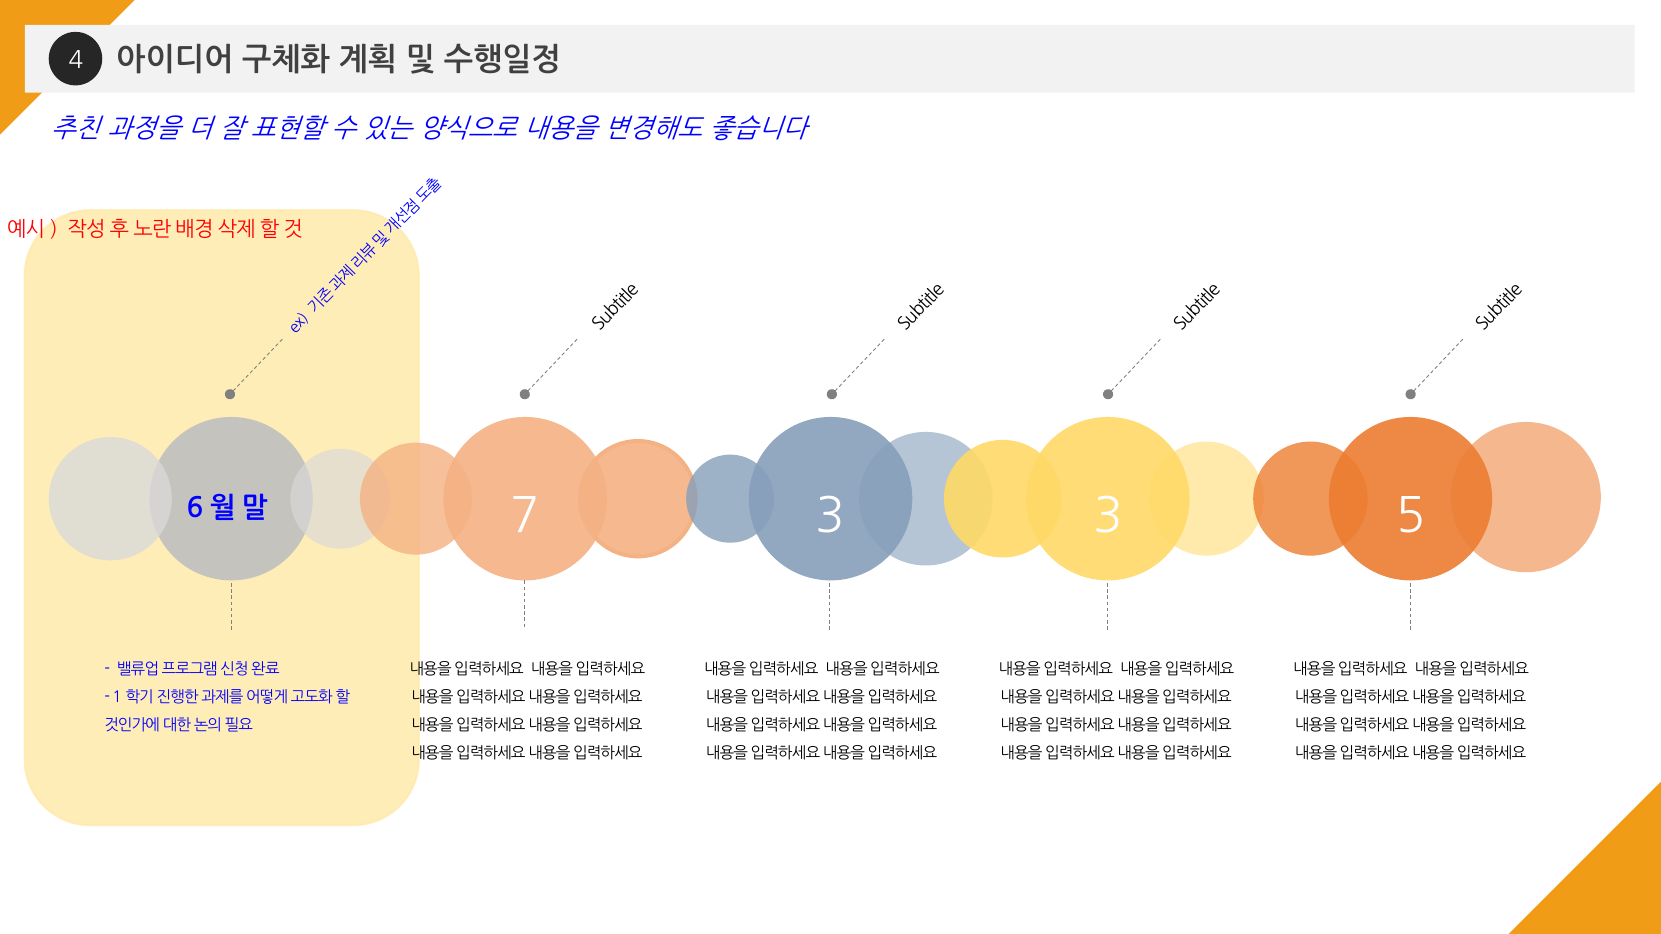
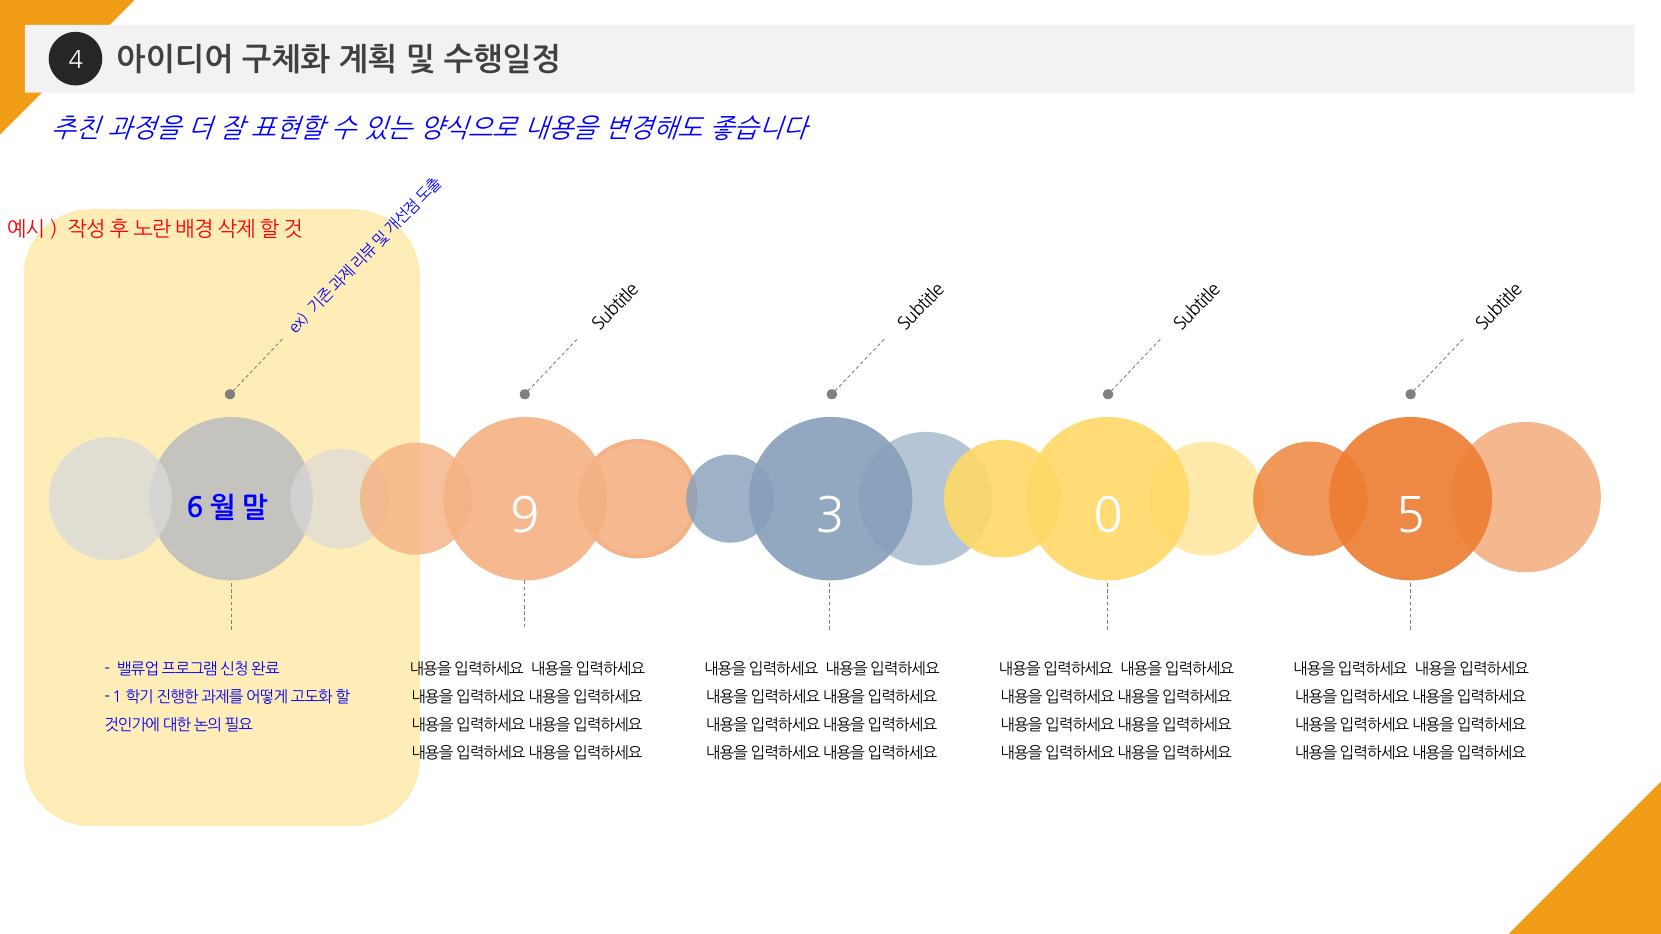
7: 7 -> 9 (525, 517)
3 3: 3 -> 0 (1108, 517)
